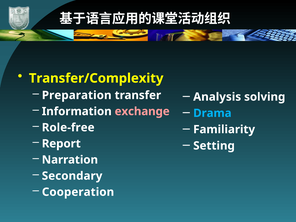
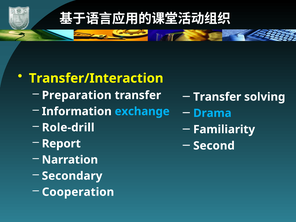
Transfer/Complexity: Transfer/Complexity -> Transfer/Interaction (96, 78)
Analysis: Analysis -> Transfer (217, 97)
exchange colour: pink -> light blue (142, 111)
Role-free: Role-free -> Role-drill (68, 128)
Setting: Setting -> Second (214, 146)
